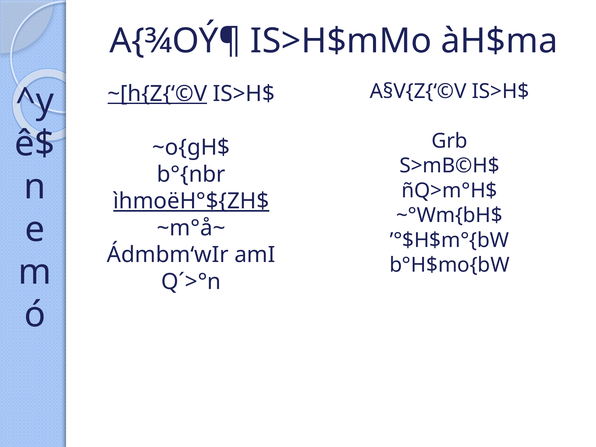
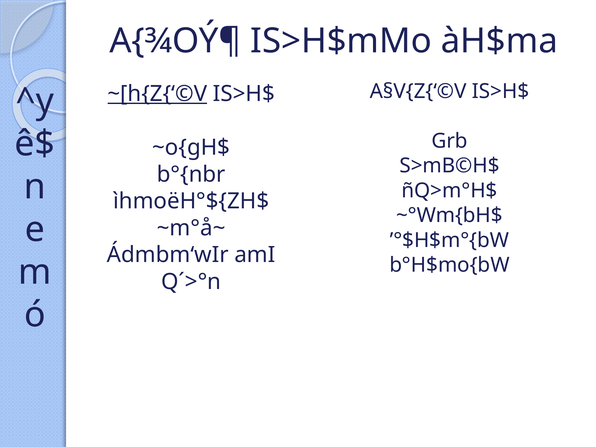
ìhmoëH°${ZH$ underline: present -> none (191, 201)
